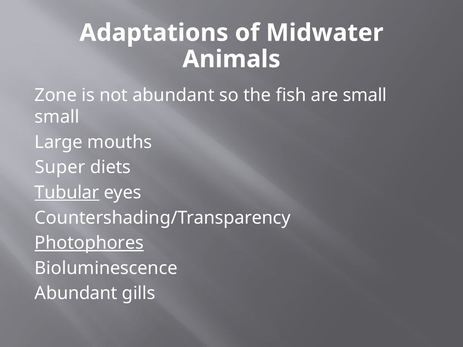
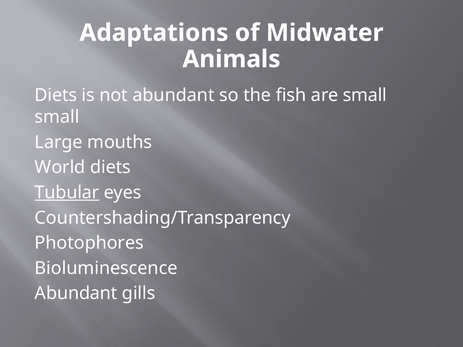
Zone: Zone -> Diets (56, 95)
Super: Super -> World (60, 167)
Photophores underline: present -> none (89, 243)
